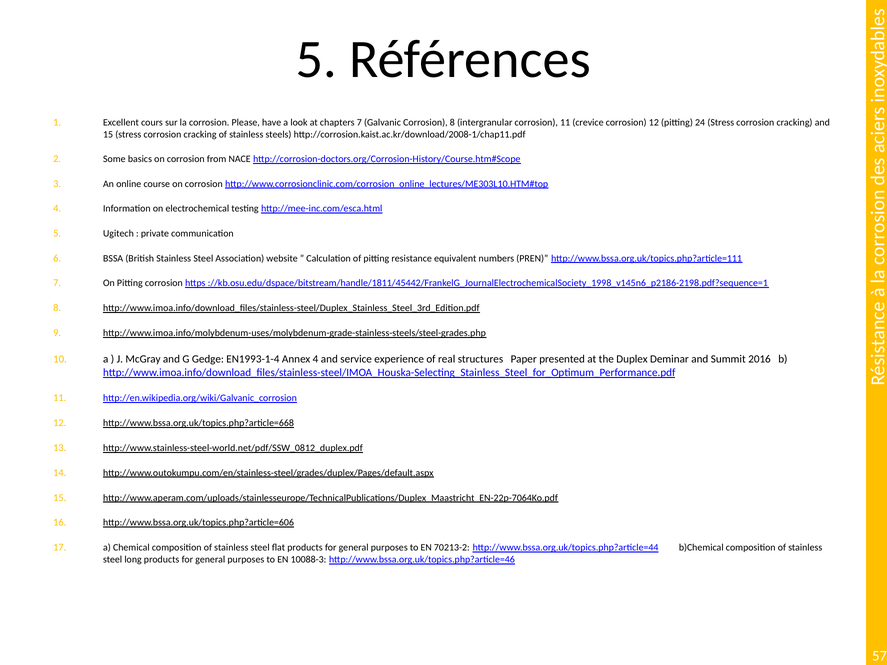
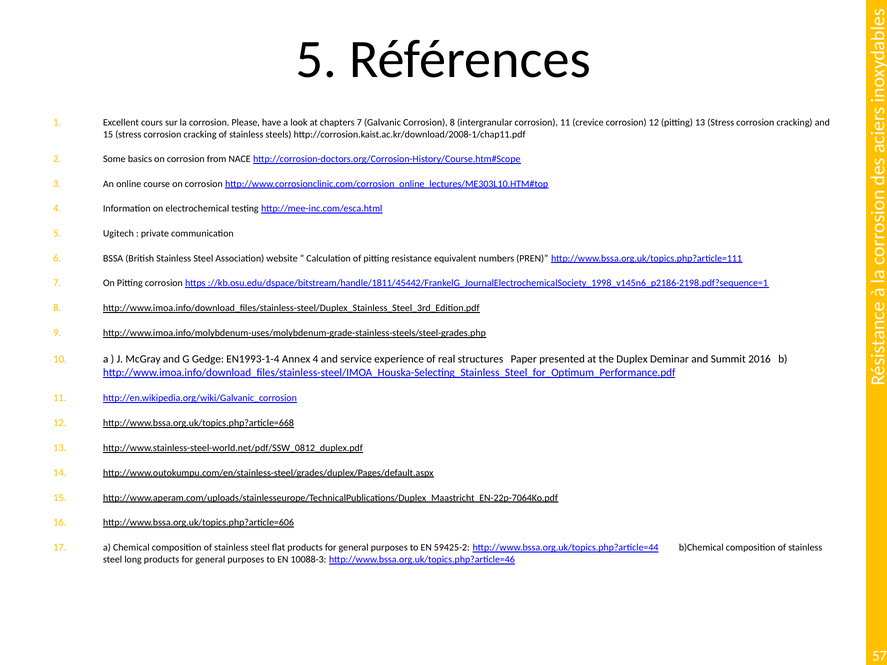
pitting 24: 24 -> 13 (700, 123)
70213-2: 70213-2 -> 59425-2 (452, 548)
